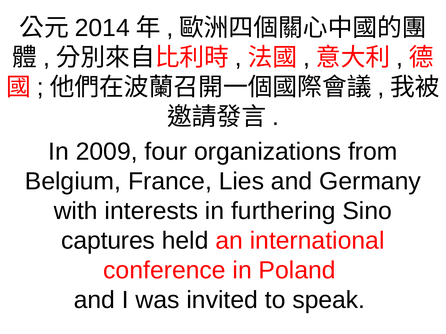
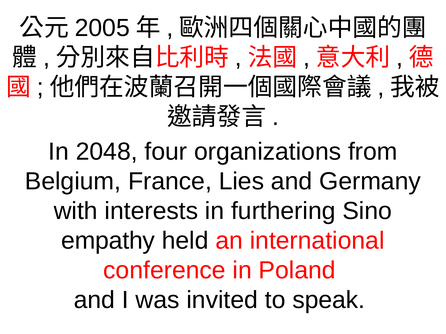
2014: 2014 -> 2005 (102, 28)
2009: 2009 -> 2048 (107, 152)
captures: captures -> empathy (108, 241)
